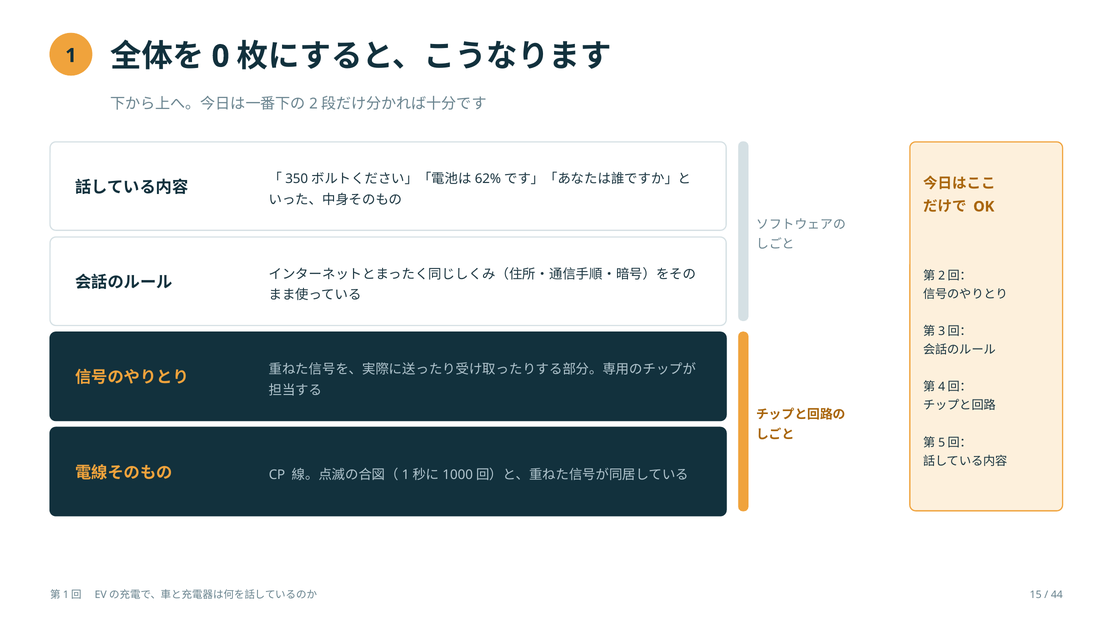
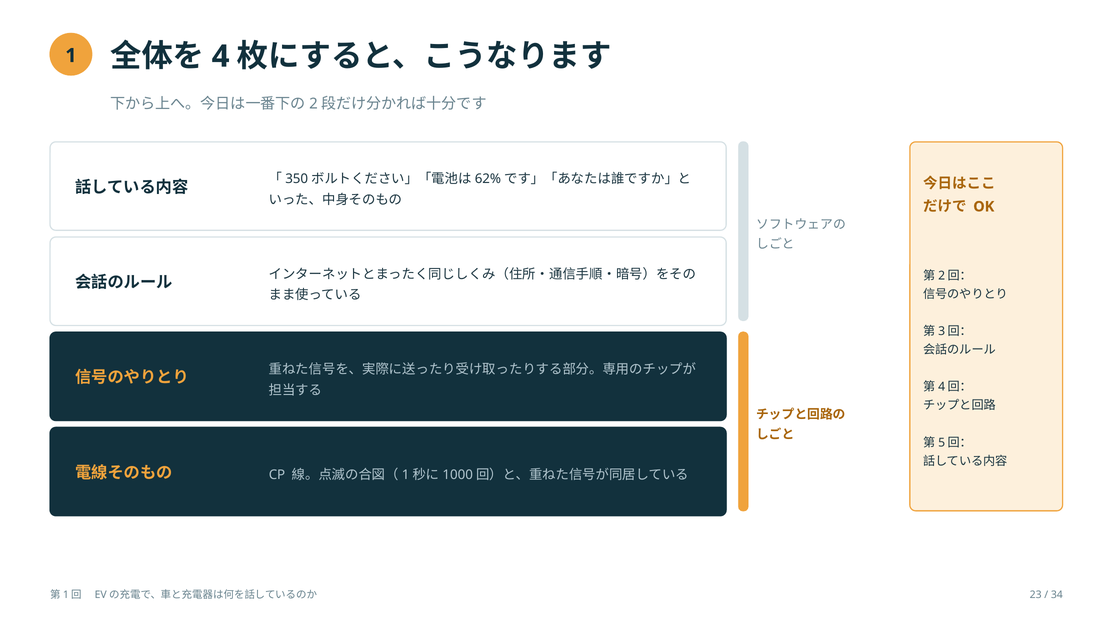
0: 0 -> 4 (221, 56)
15: 15 -> 23 (1036, 595)
44: 44 -> 34 (1057, 595)
